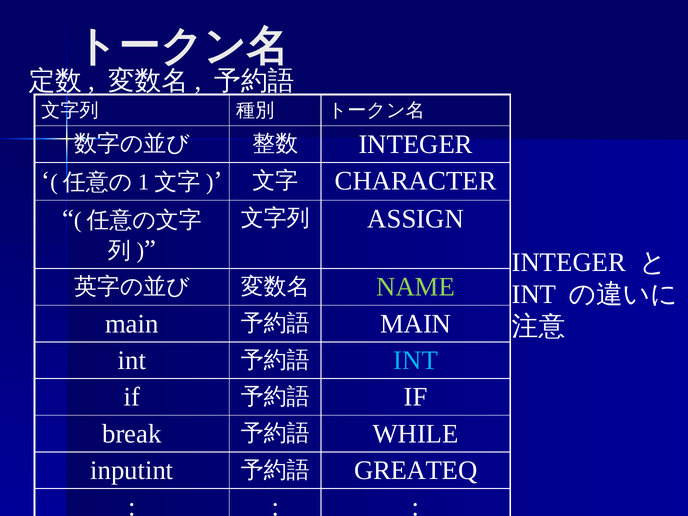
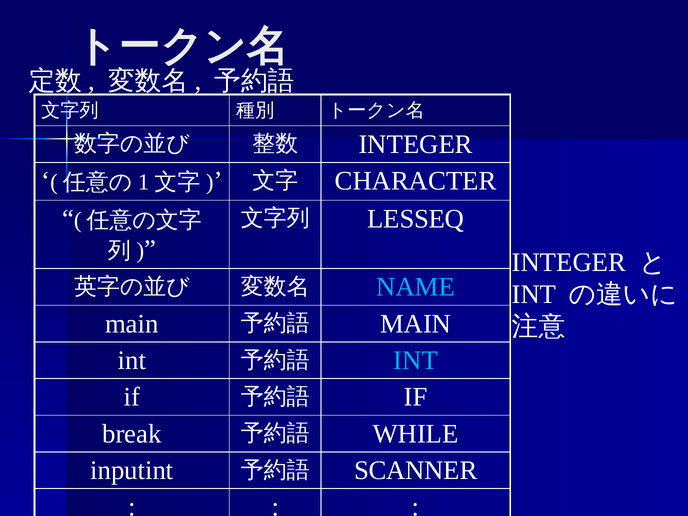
ASSIGN: ASSIGN -> LESSEQ (416, 219)
NAME colour: light green -> light blue (416, 287)
GREATEQ: GREATEQ -> SCANNER (416, 470)
